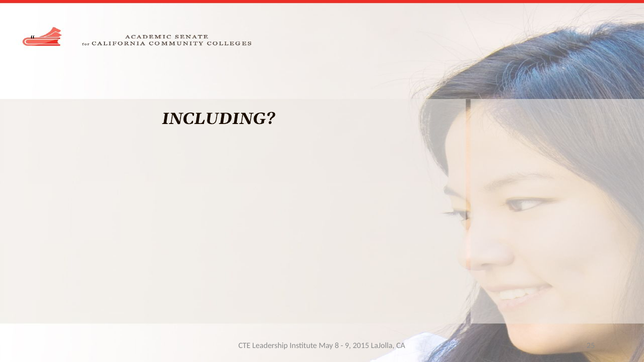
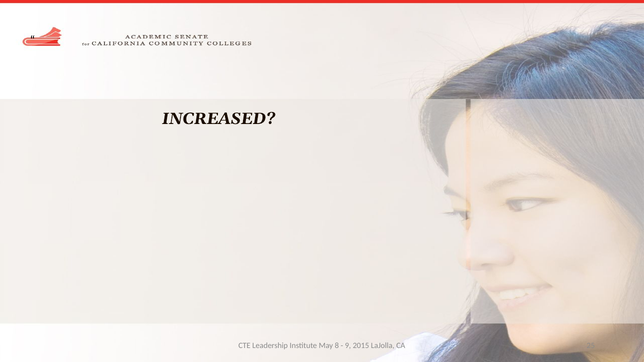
INCLUDING: INCLUDING -> INCREASED (218, 119)
